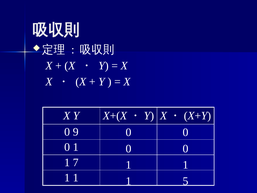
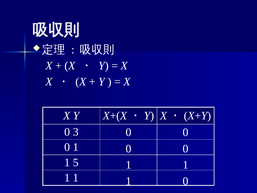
9: 9 -> 3 (76, 132)
7: 7 -> 5 (76, 162)
5: 5 -> 0 (186, 181)
